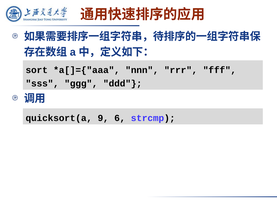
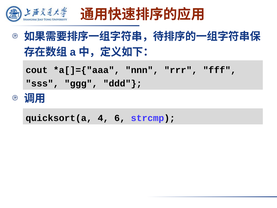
sort: sort -> cout (37, 70)
9: 9 -> 4 (103, 118)
